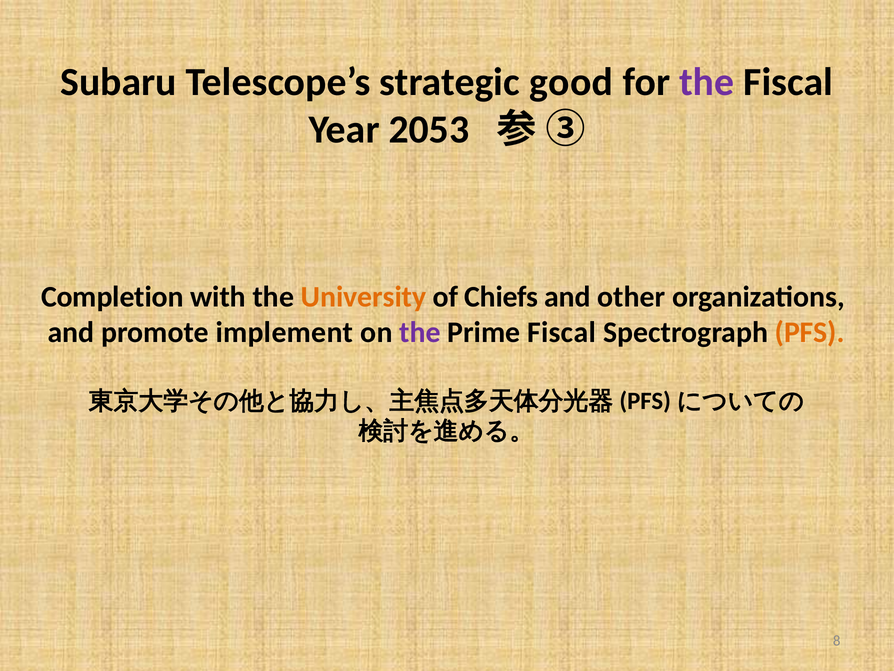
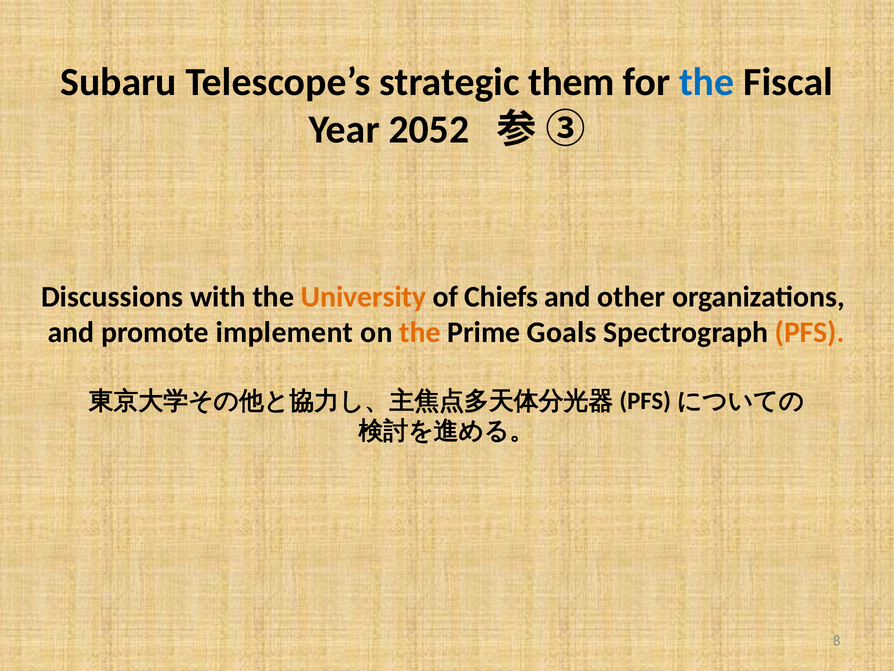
good: good -> them (571, 82)
the colour: purple -> blue (707, 82)
2053: 2053 -> 2052 (429, 130)
Completion: Completion -> Discussions (112, 297)
the colour: purple -> orange (420, 332)
Prime Fiscal: Fiscal -> Goals (562, 332)
